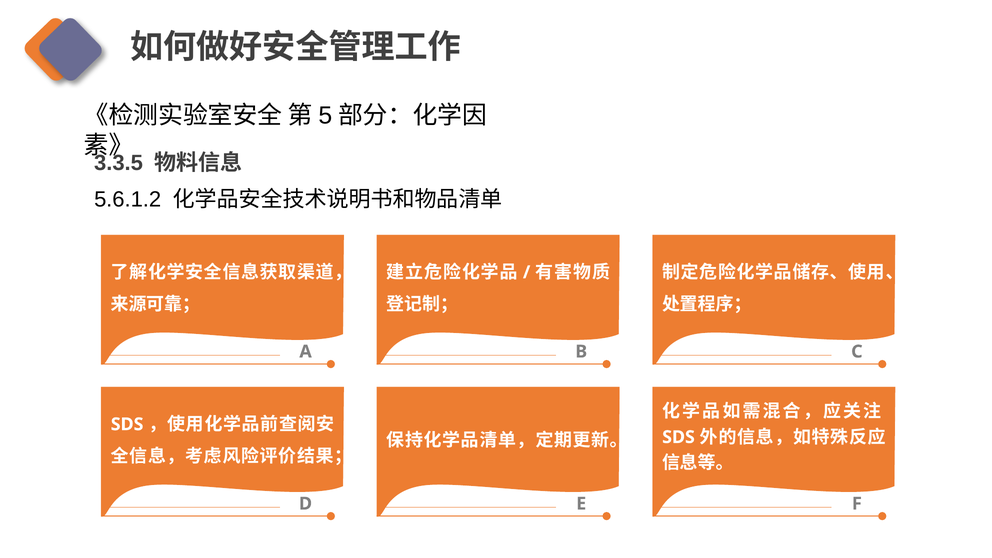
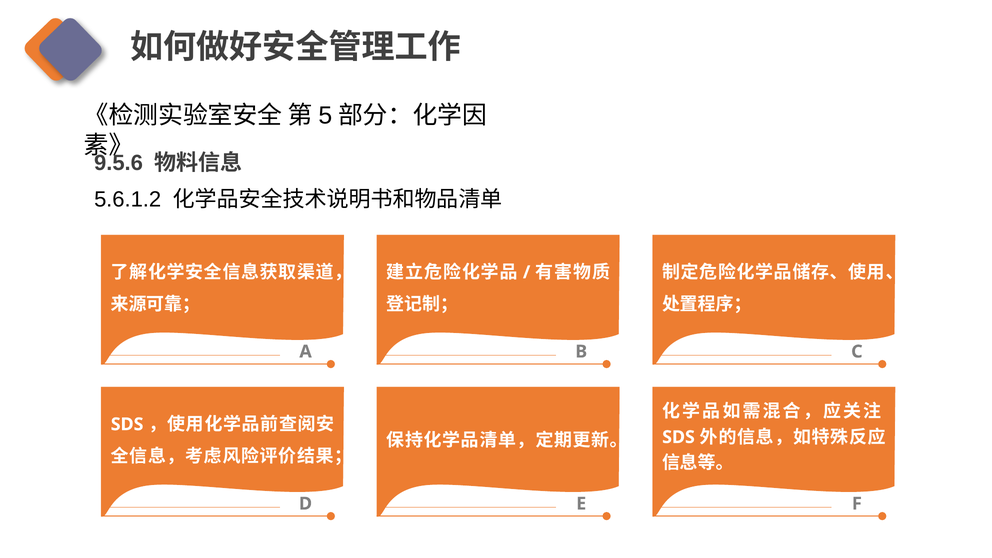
3.3.5: 3.3.5 -> 9.5.6 (119, 163)
